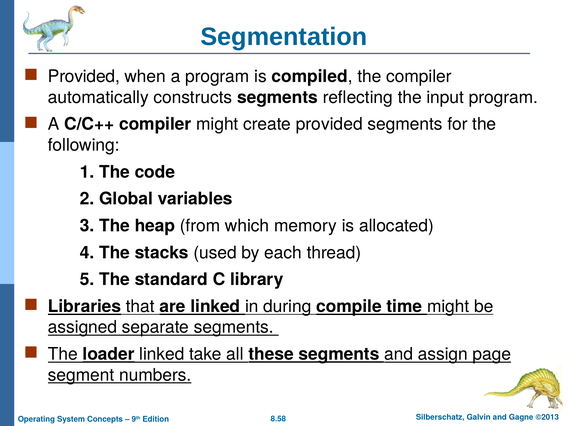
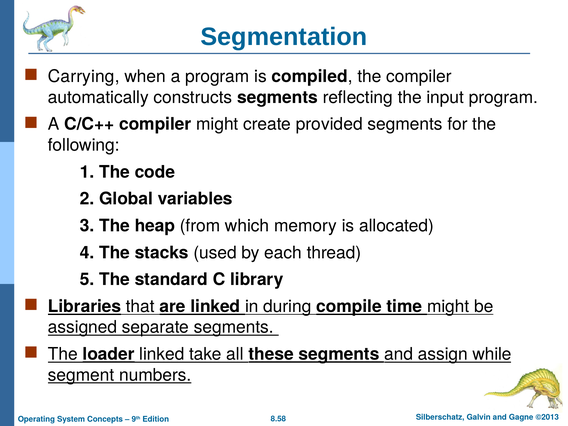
Provided: Provided -> Carrying (84, 76)
page: page -> while (492, 354)
